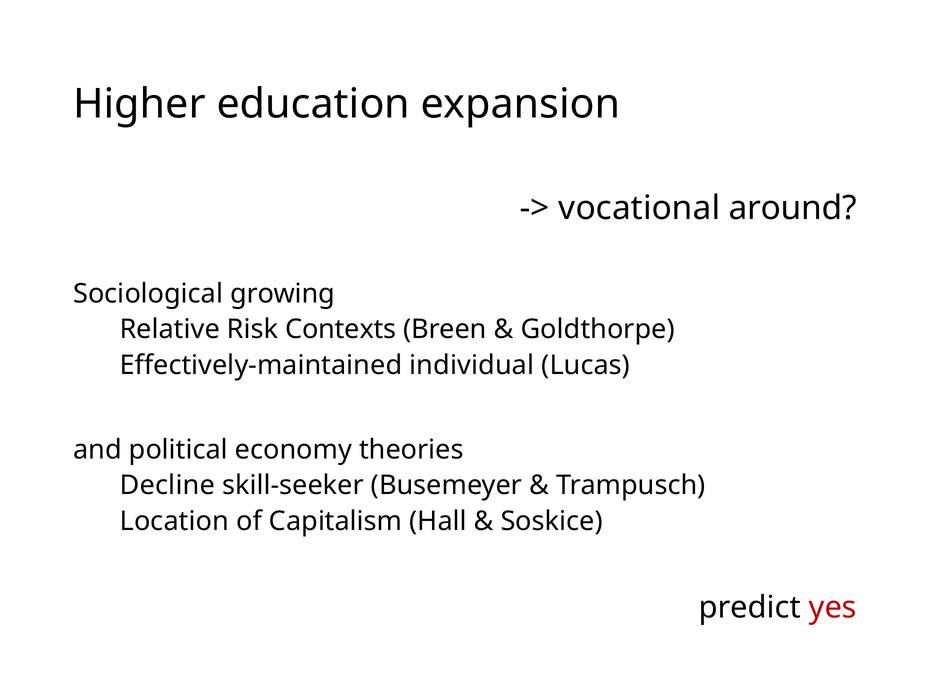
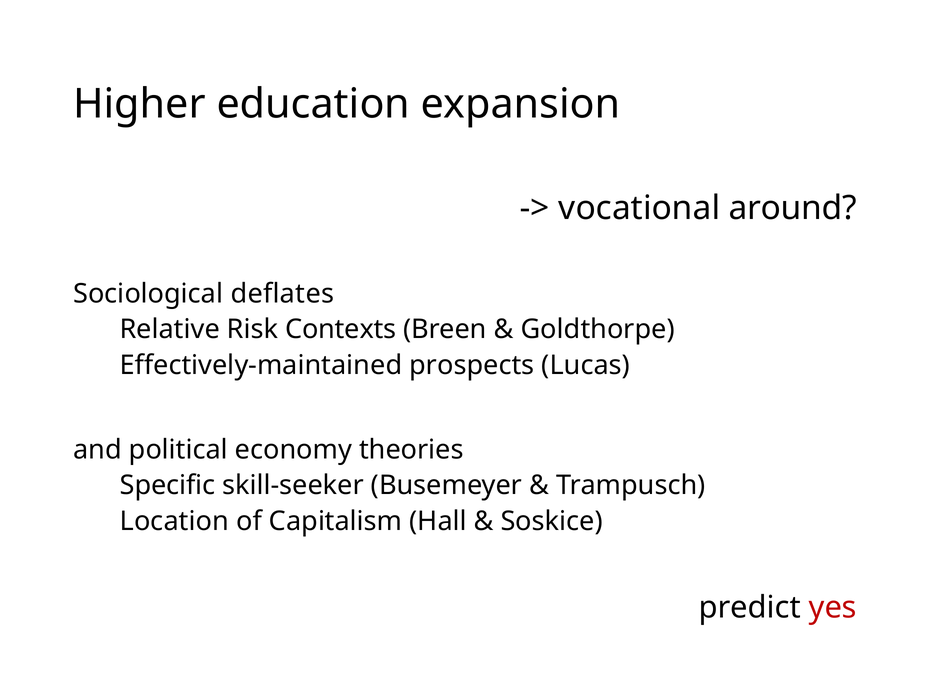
growing: growing -> deflates (282, 293)
individual: individual -> prospects (472, 365)
Decline: Decline -> Specific (168, 485)
